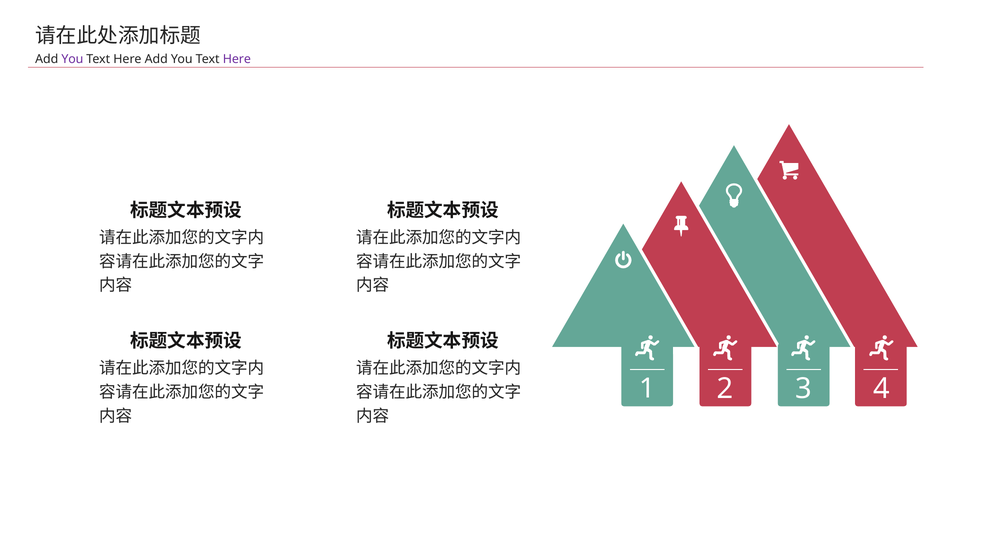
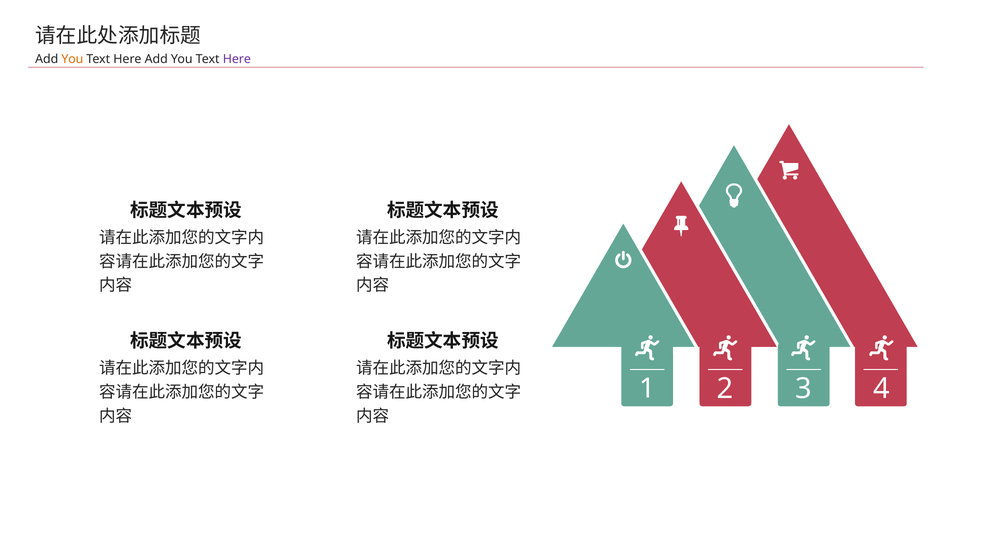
You colour: purple -> orange (72, 59)
